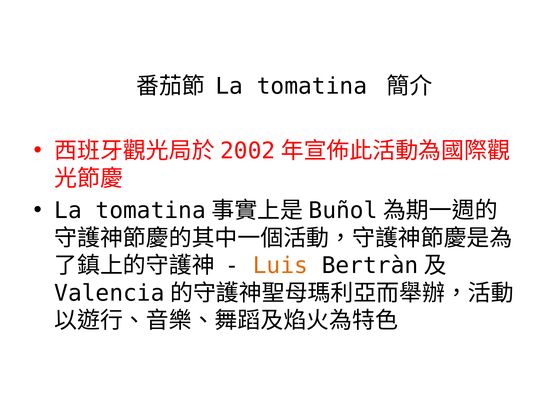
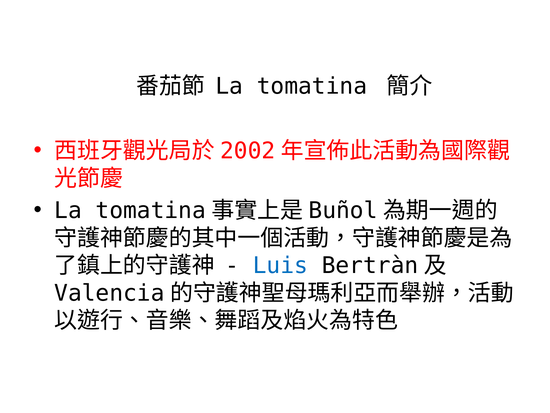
Luis colour: orange -> blue (280, 265)
